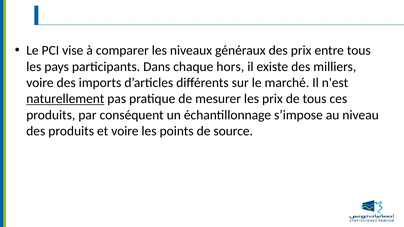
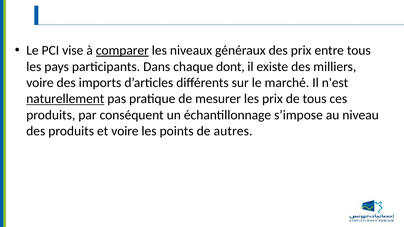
comparer underline: none -> present (122, 51)
hors: hors -> dont (230, 67)
source: source -> autres (233, 131)
